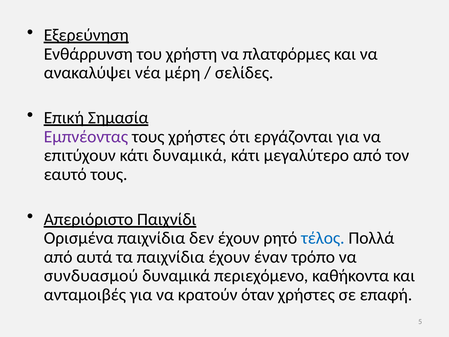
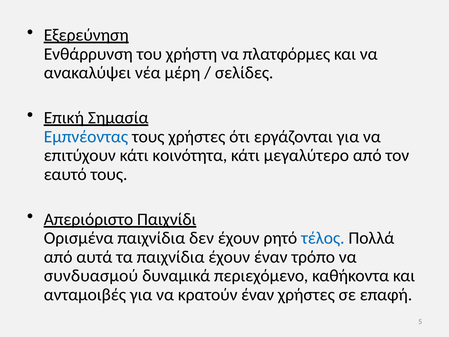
Εμπνέοντας colour: purple -> blue (86, 136)
κάτι δυναμικά: δυναμικά -> κοινότητα (190, 155)
κρατούν όταν: όταν -> έναν (258, 295)
